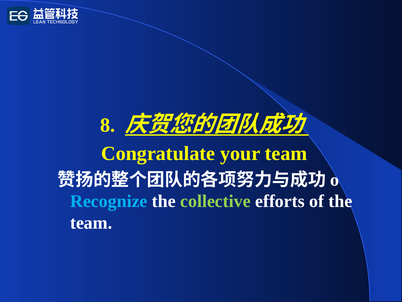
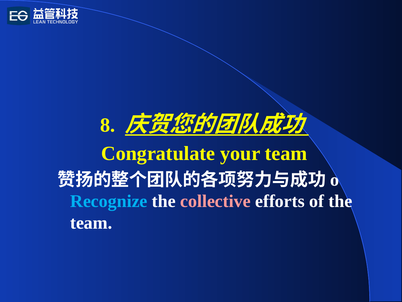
collective colour: light green -> pink (215, 201)
